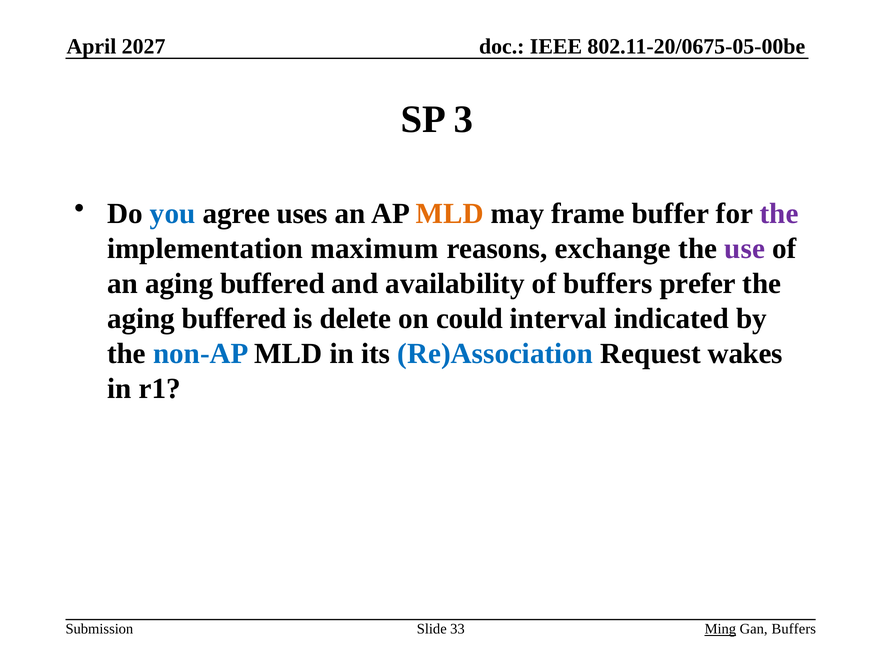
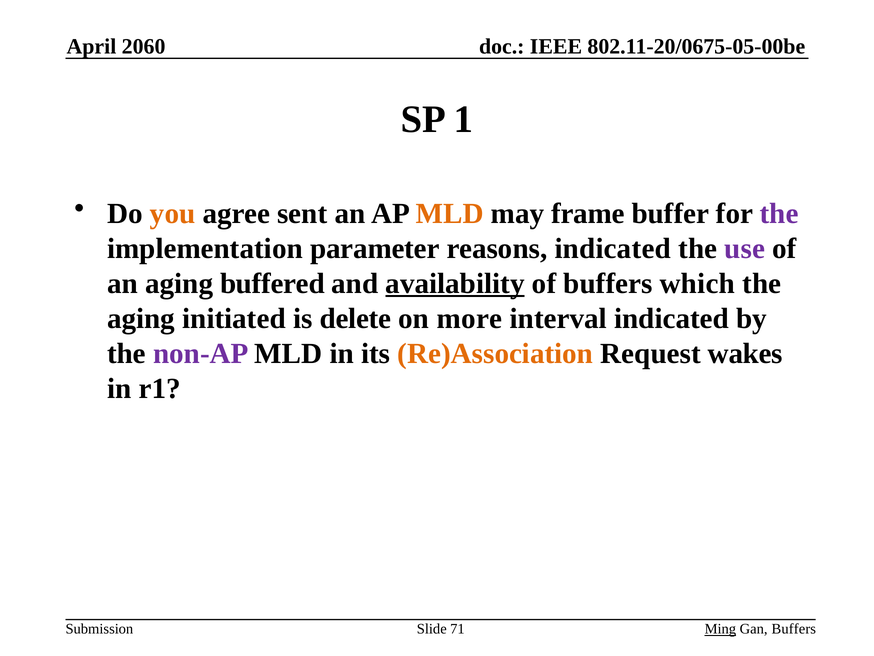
2027: 2027 -> 2060 (144, 47)
3: 3 -> 1 (463, 119)
you colour: blue -> orange (173, 213)
uses: uses -> sent (302, 213)
maximum: maximum -> parameter (375, 248)
reasons exchange: exchange -> indicated (613, 248)
availability underline: none -> present (455, 283)
prefer: prefer -> which (697, 283)
buffered: buffered -> initiated (234, 318)
could: could -> more (469, 318)
non-AP colour: blue -> purple (201, 353)
Re)Association colour: blue -> orange (495, 353)
33: 33 -> 71 (457, 629)
